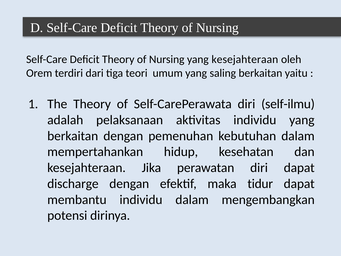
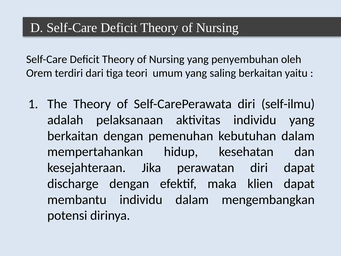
yang kesejahteraan: kesejahteraan -> penyembuhan (245, 59)
tidur: tidur -> klien (260, 184)
